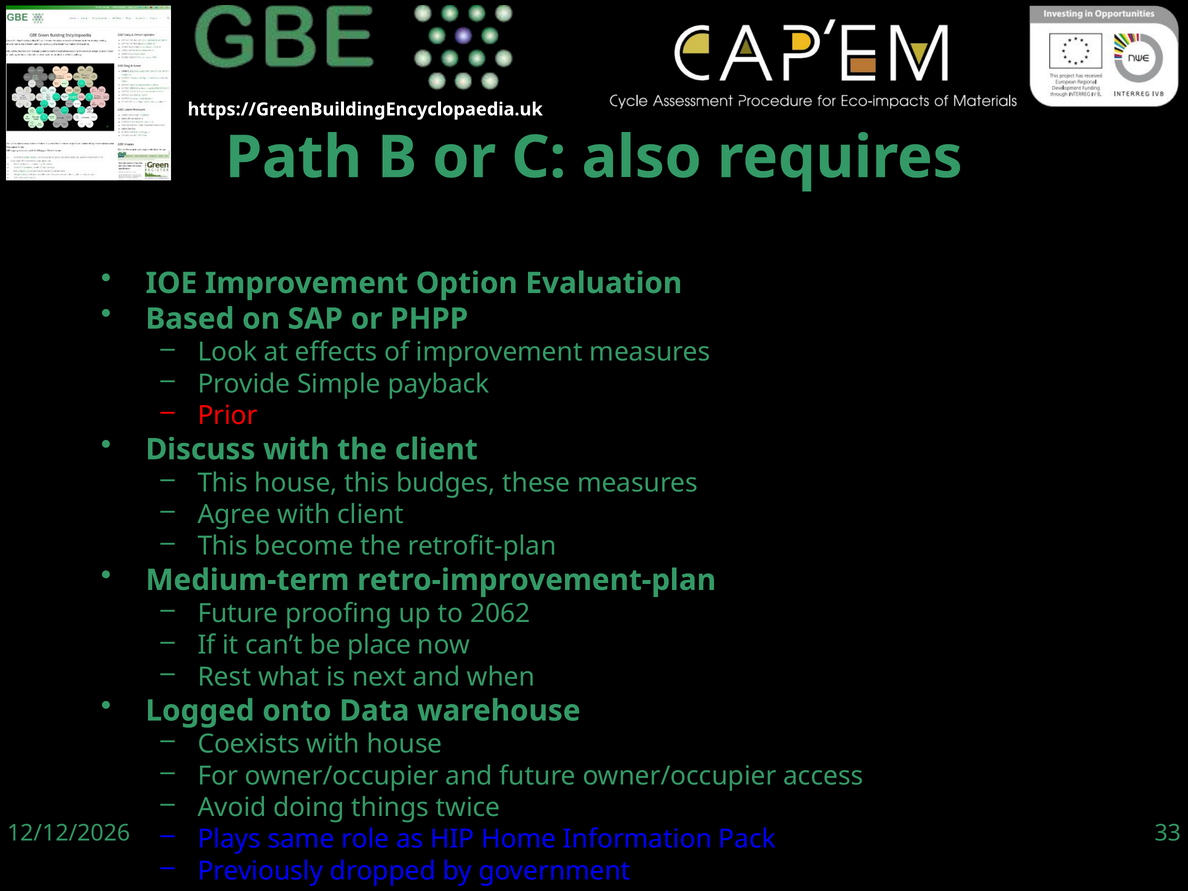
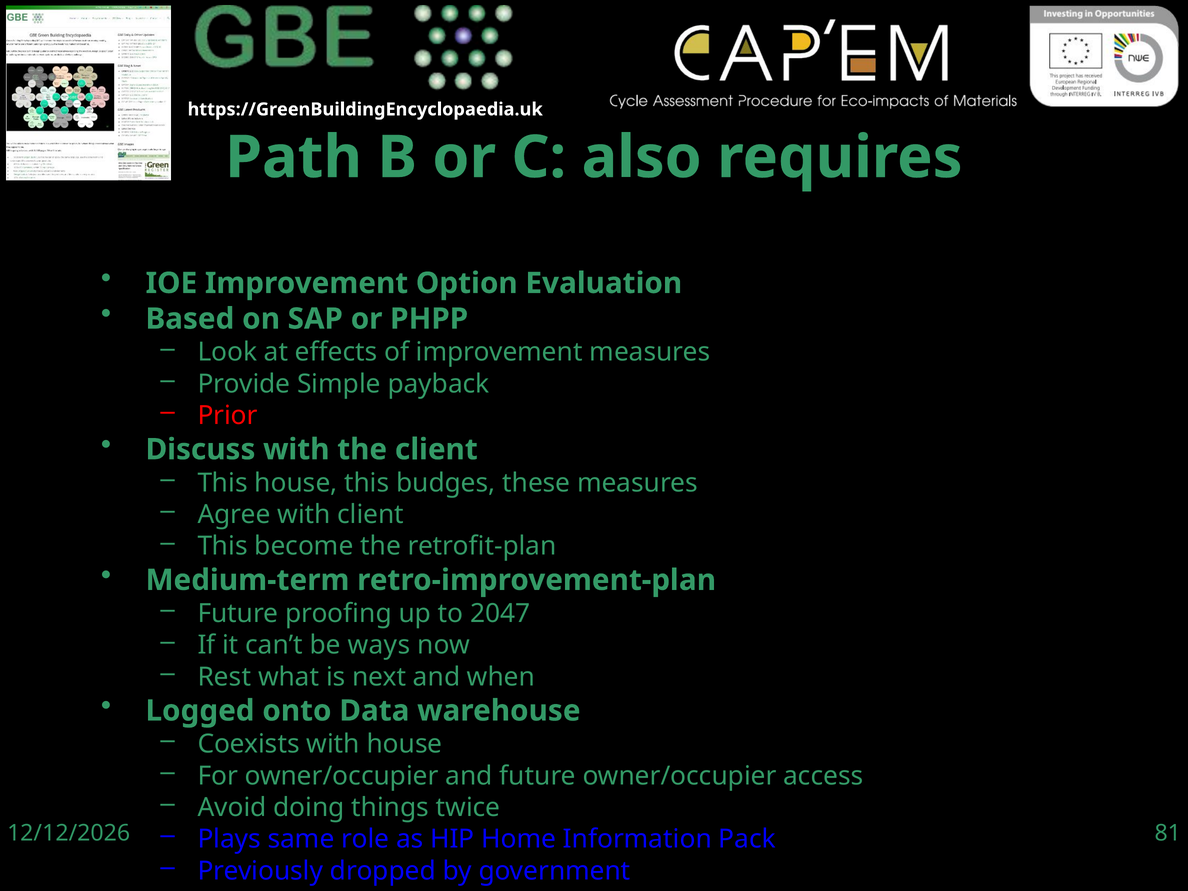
2062: 2062 -> 2047 (500, 614)
place: place -> ways (379, 645)
33: 33 -> 81 (1168, 833)
